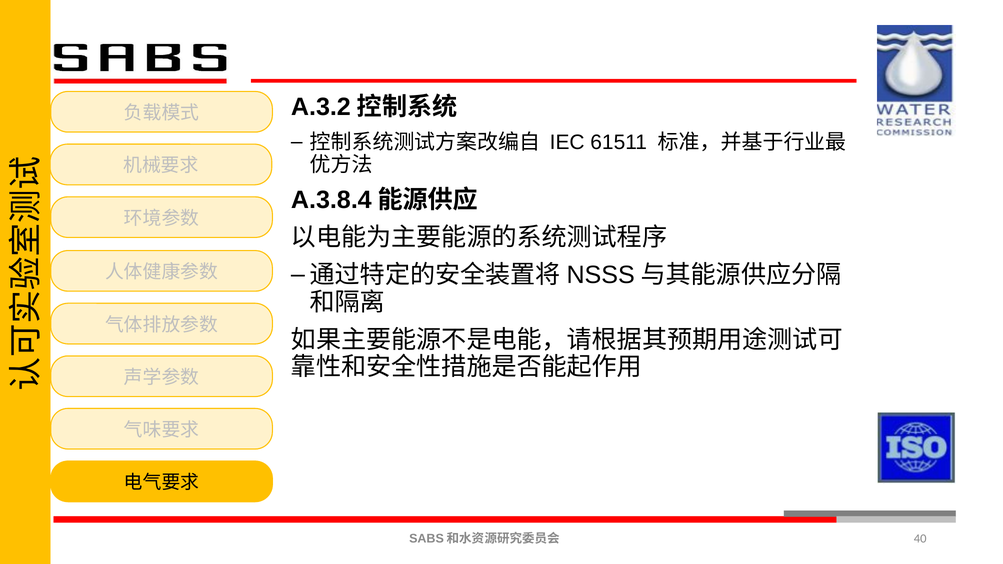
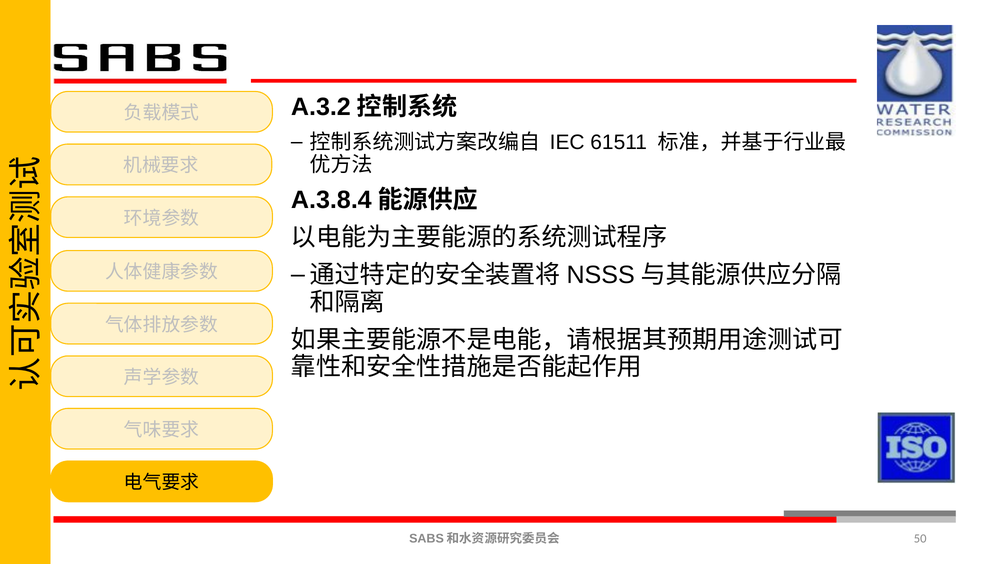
40: 40 -> 50 (920, 539)
